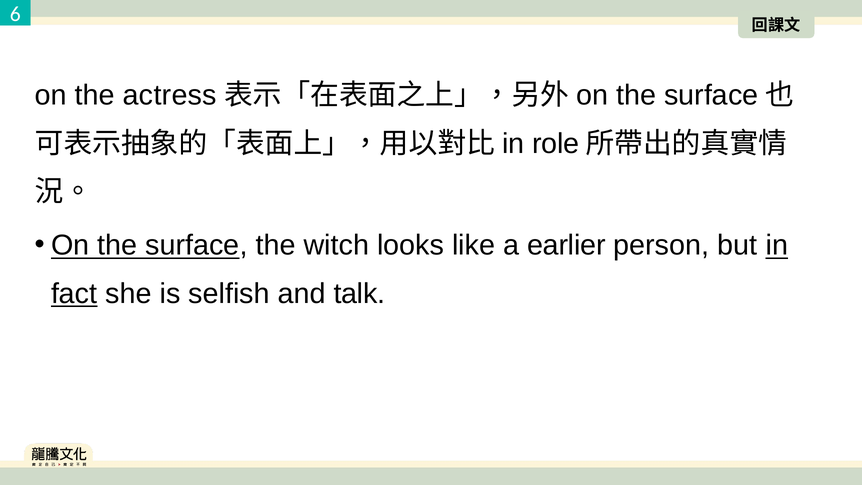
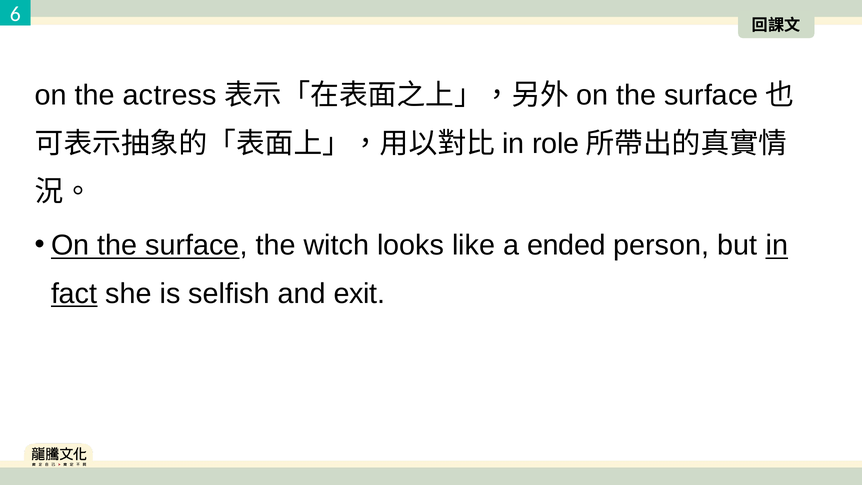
earlier: earlier -> ended (566, 245)
talk: talk -> exit (359, 294)
